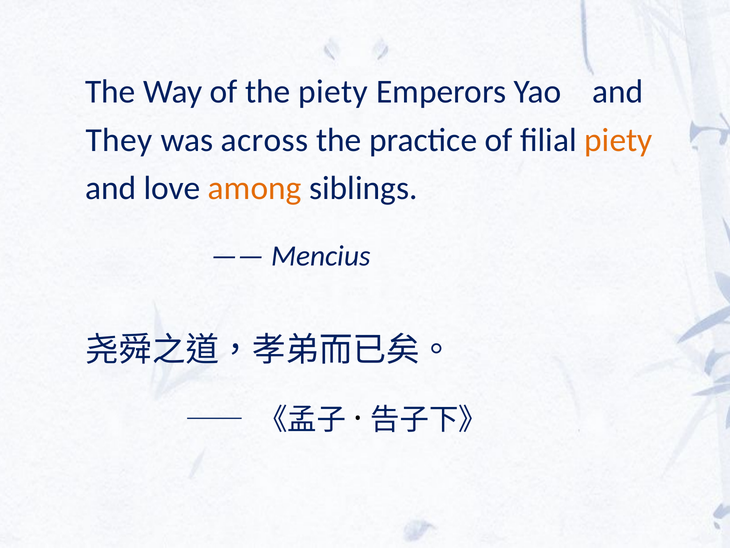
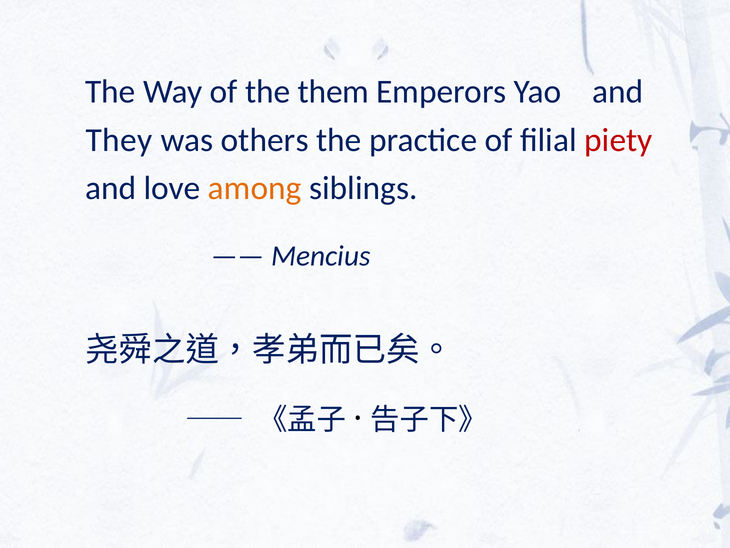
the piety: piety -> them (334, 92)
across: across -> others (265, 140)
piety colour: orange -> red (618, 140)
